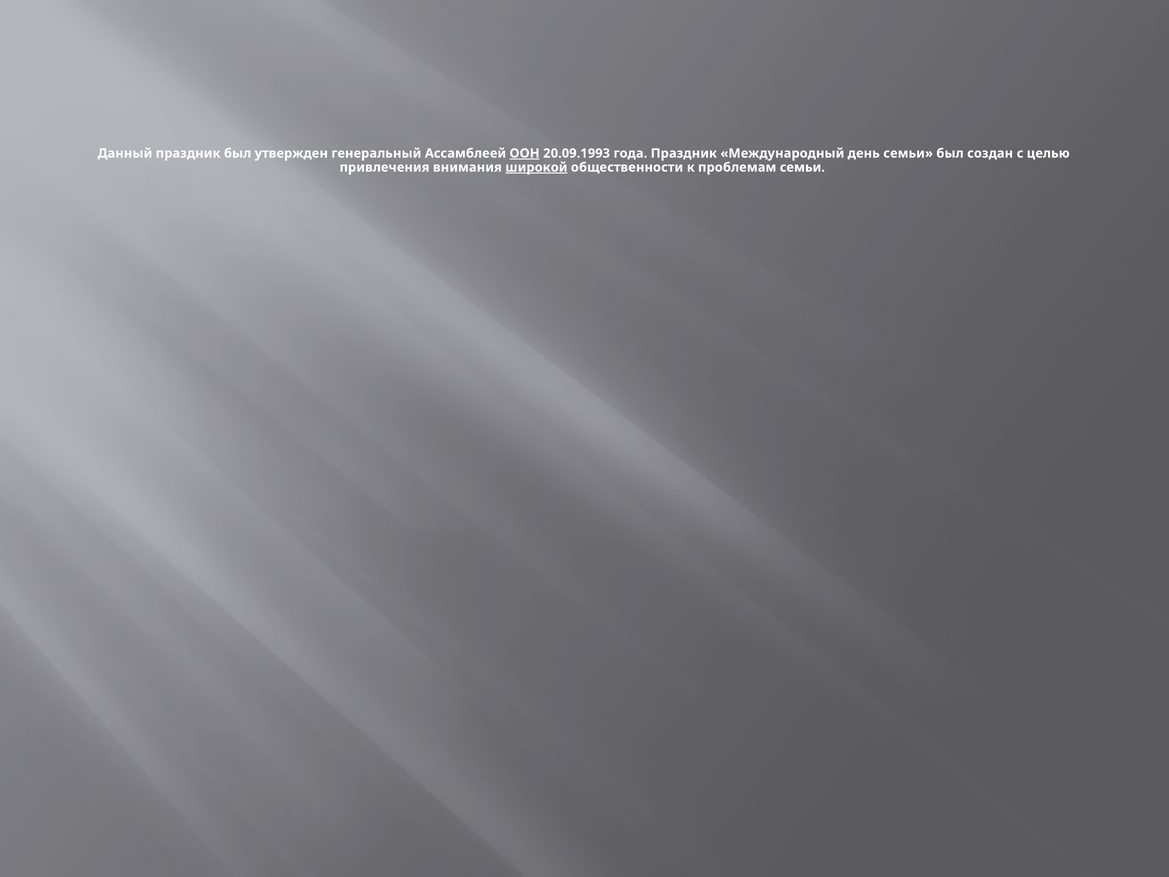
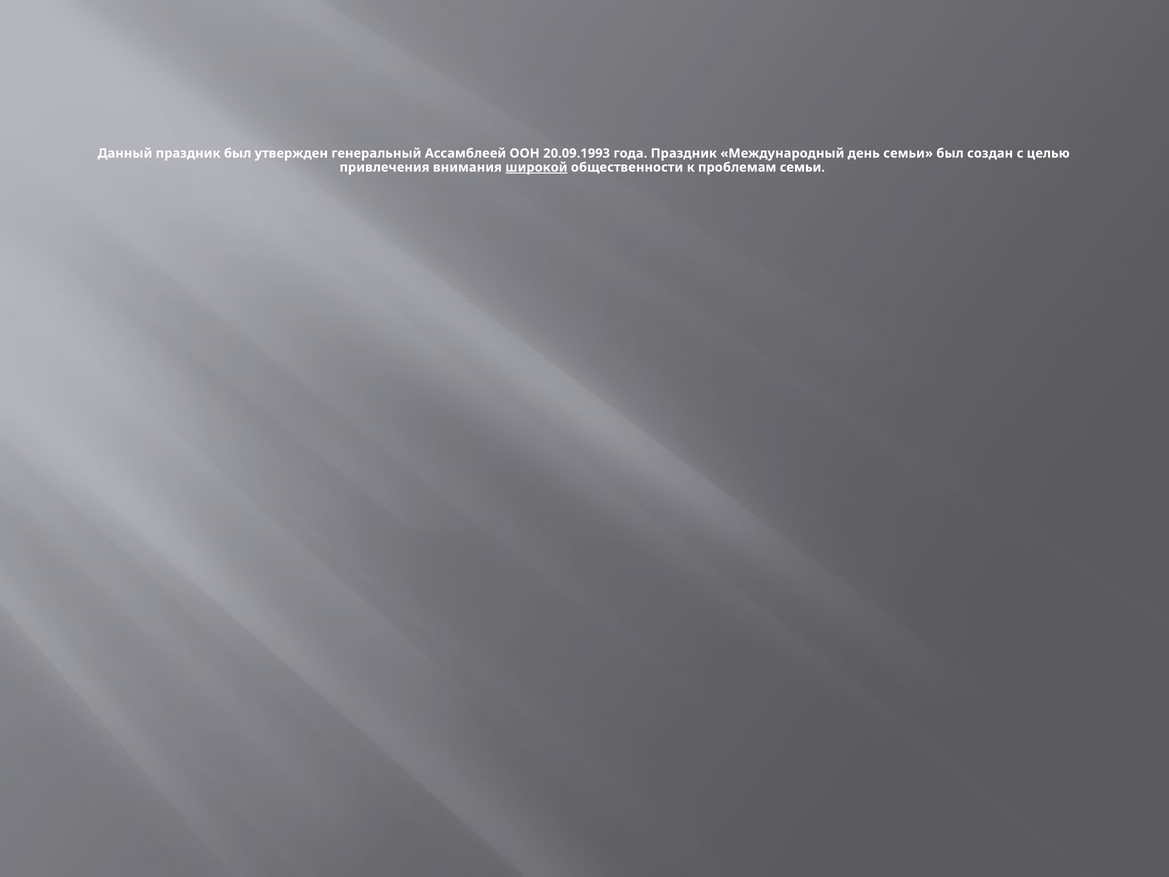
ООН underline: present -> none (525, 153)
